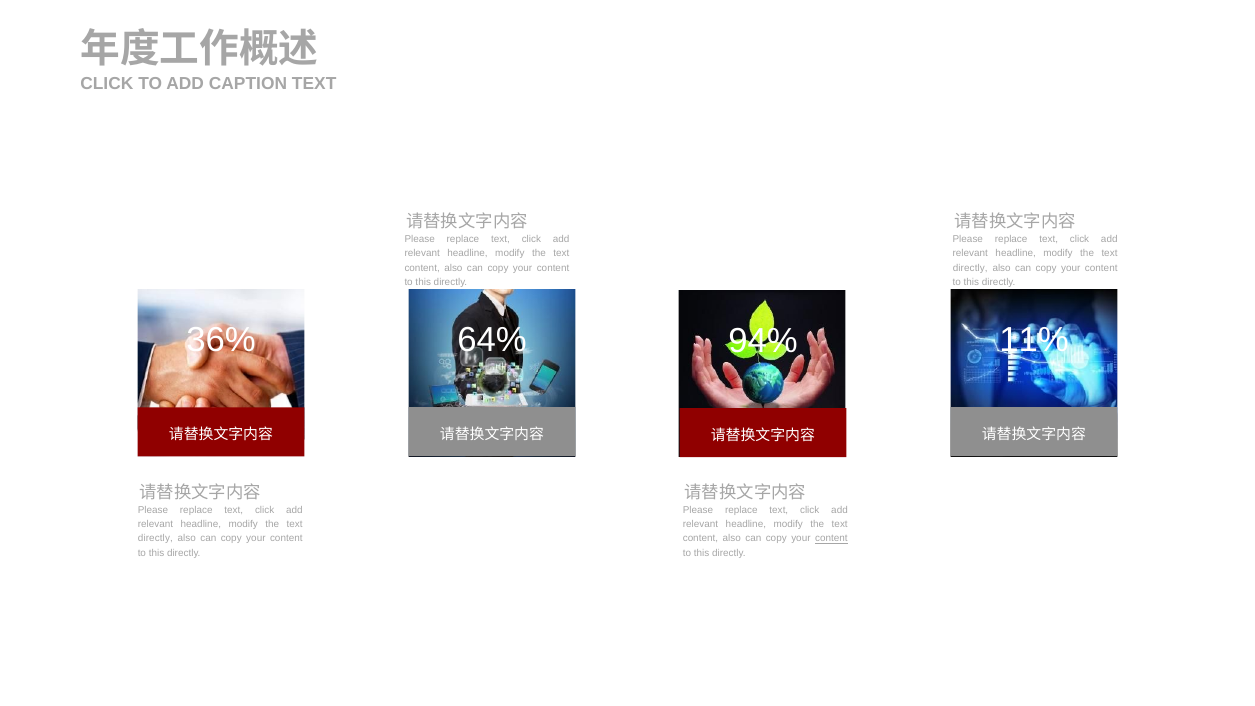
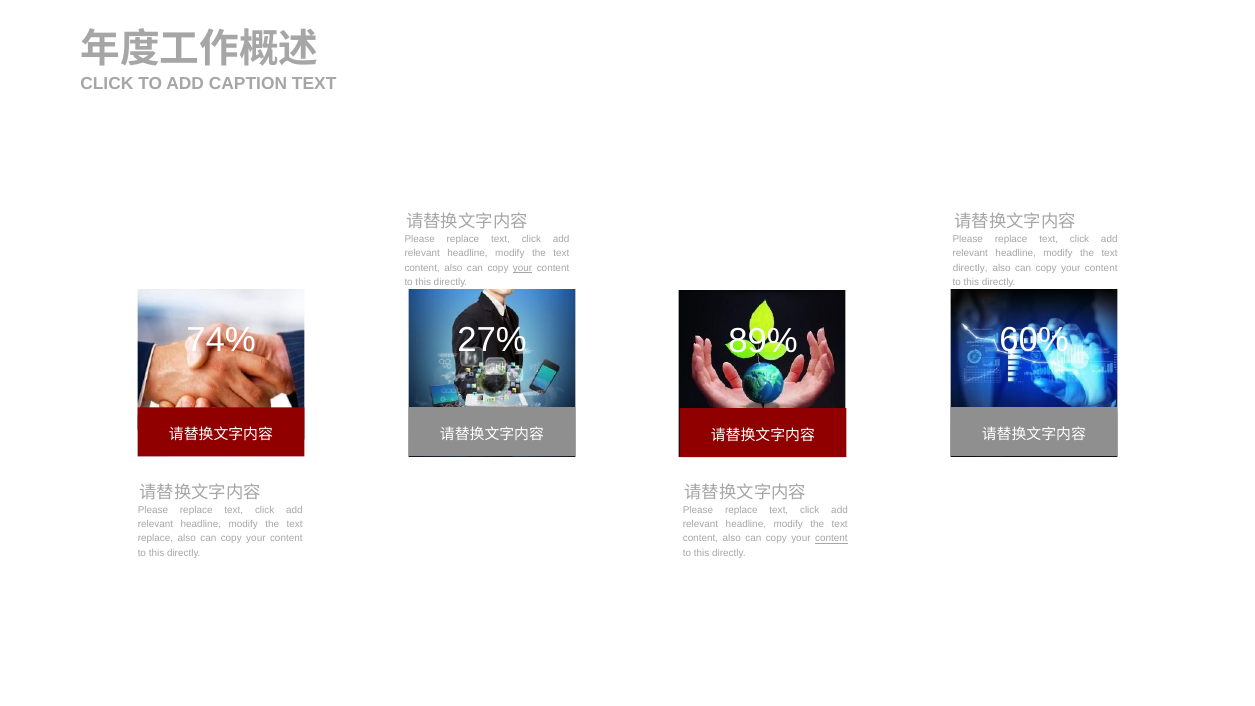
your underline: none -> present (523, 268)
64%: 64% -> 27% (492, 340)
11%: 11% -> 60% (1034, 340)
36%: 36% -> 74% (221, 340)
94%: 94% -> 89% (763, 341)
directly: directly -> replace (155, 539)
